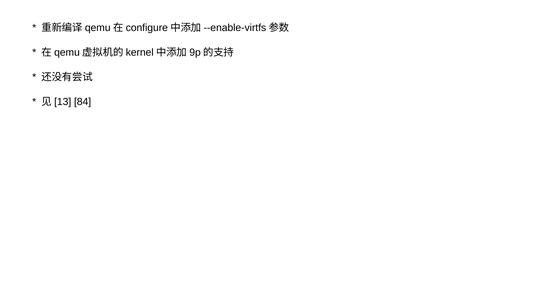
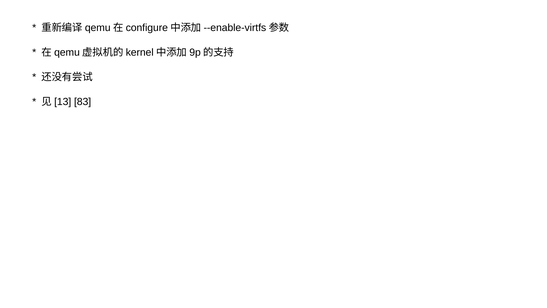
84: 84 -> 83 (83, 102)
